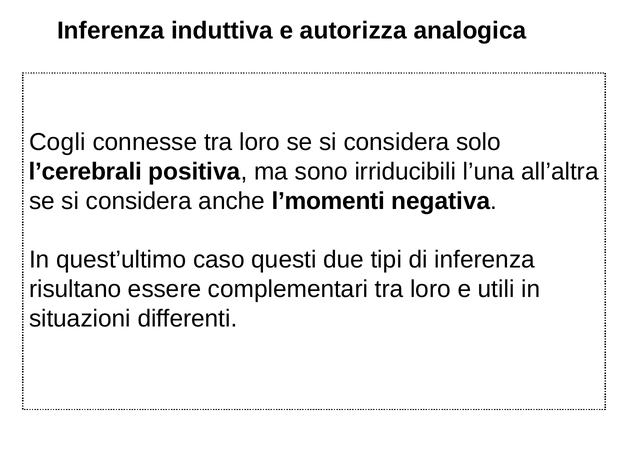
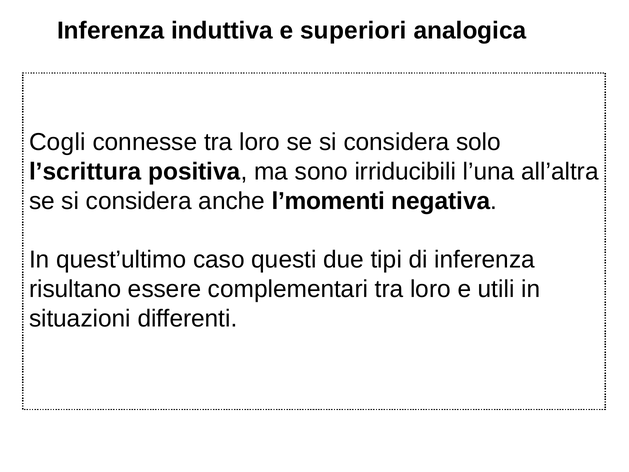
autorizza: autorizza -> superiori (353, 31)
l’cerebrali: l’cerebrali -> l’scrittura (85, 172)
